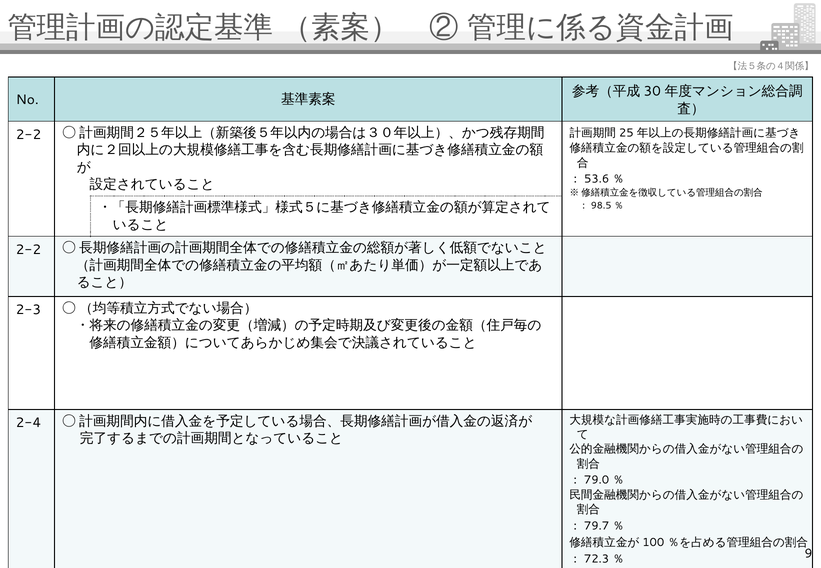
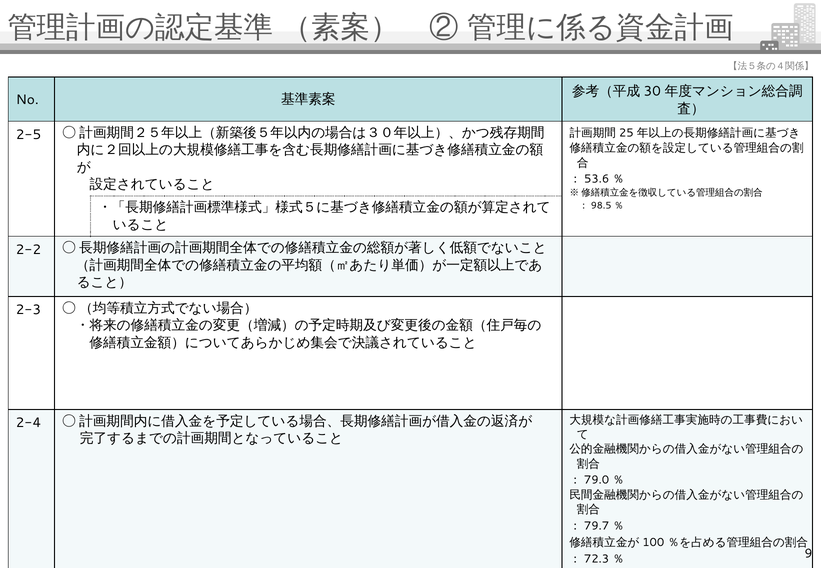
2-2: 2-2 -> 2-5 (29, 135)
